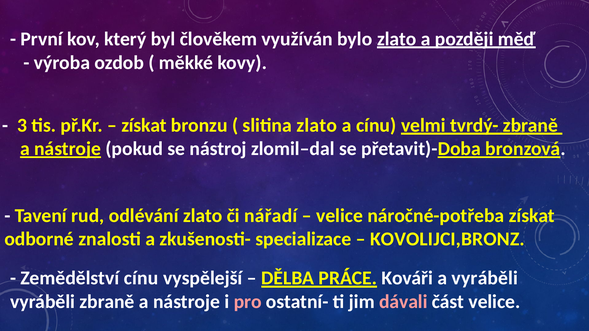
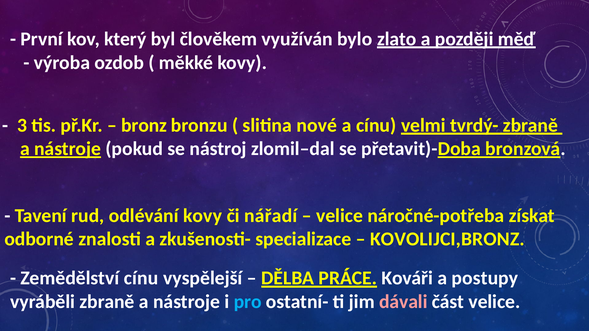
získat: získat -> bronz (144, 125)
slitina zlato: zlato -> nové (317, 125)
odlévání zlato: zlato -> kovy (203, 216)
a vyráběli: vyráběli -> postupy (485, 278)
pro colour: pink -> light blue (248, 302)
